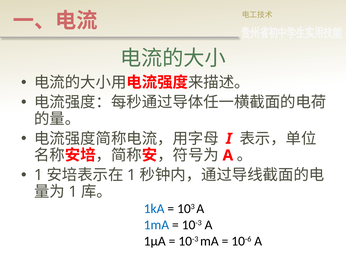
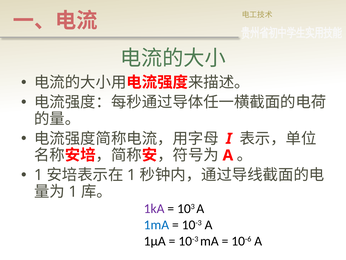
1kA colour: blue -> purple (154, 208)
